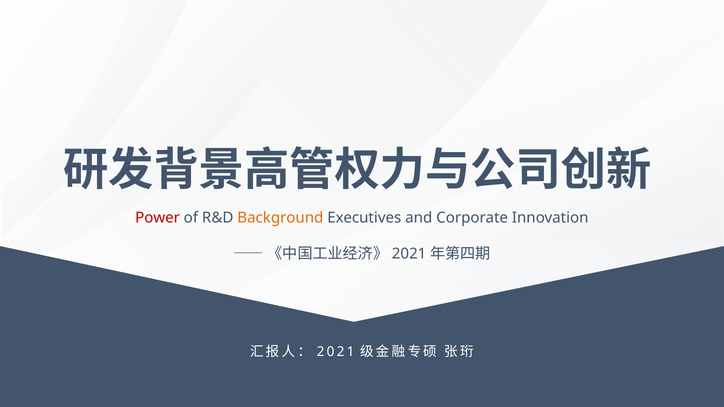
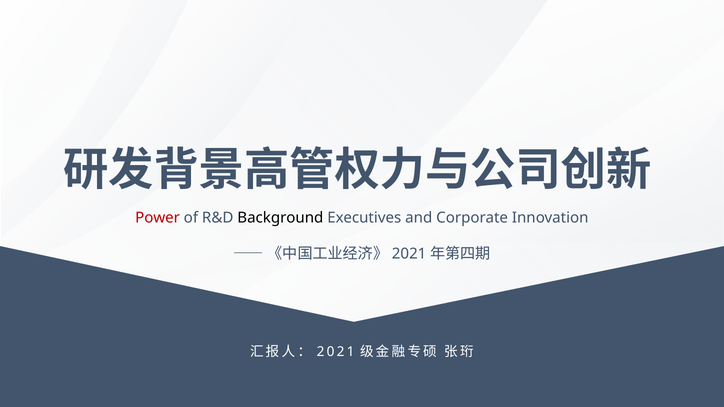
Background colour: orange -> black (280, 218)
